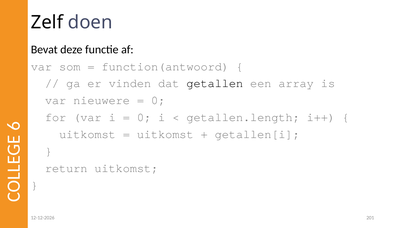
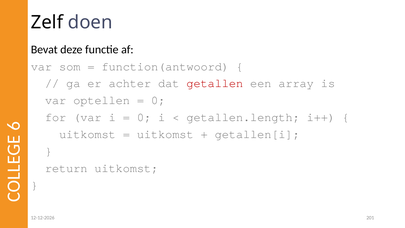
vinden: vinden -> achter (130, 83)
getallen colour: black -> red (215, 83)
nieuwere: nieuwere -> optellen (102, 100)
